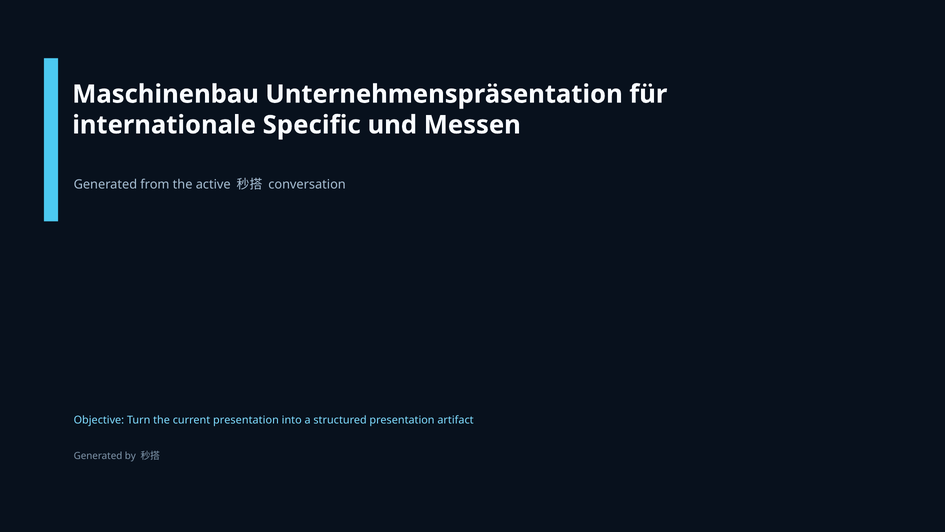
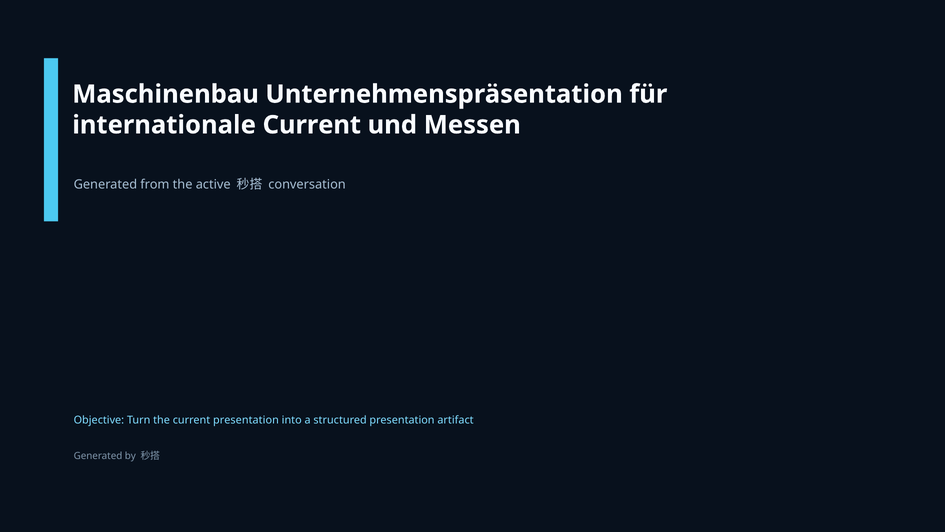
internationale Specific: Specific -> Current (312, 125)
